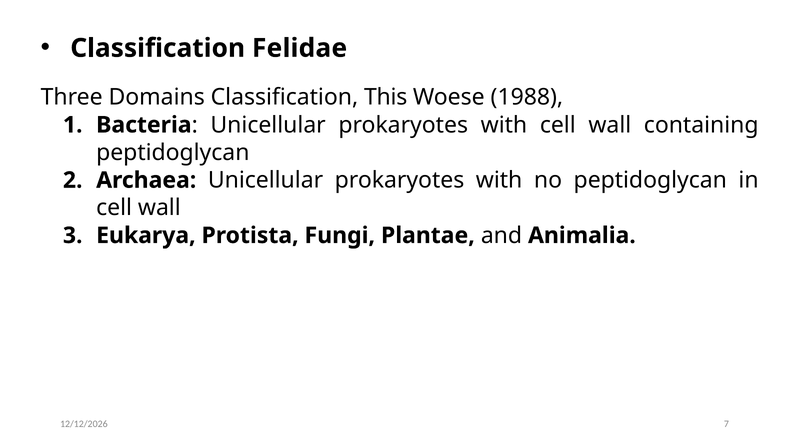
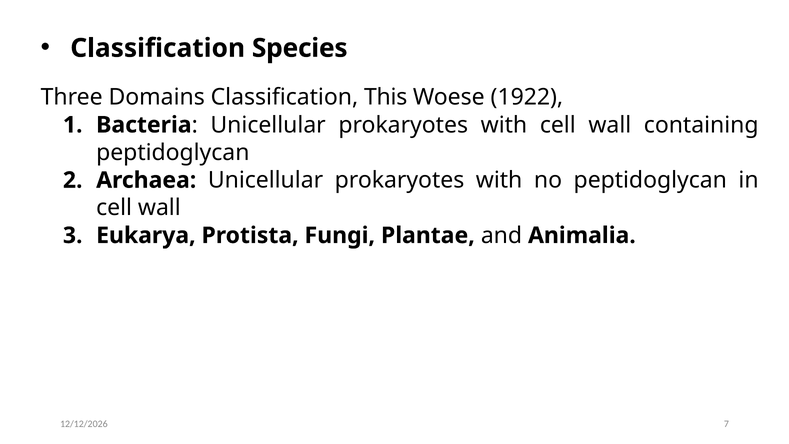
Felidae: Felidae -> Species (300, 48)
1988: 1988 -> 1922 (527, 97)
